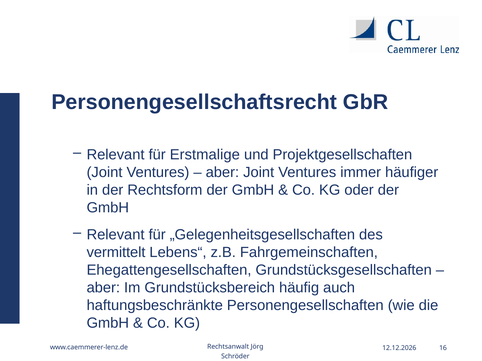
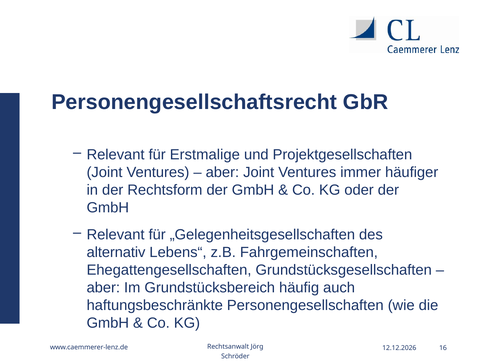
vermittelt: vermittelt -> alternativ (116, 253)
